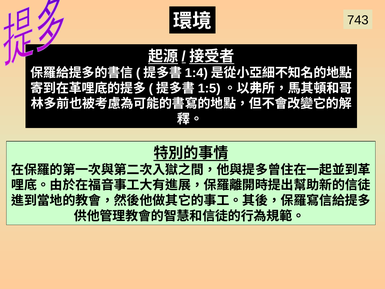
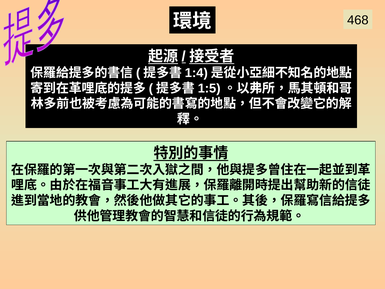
743: 743 -> 468 (358, 20)
